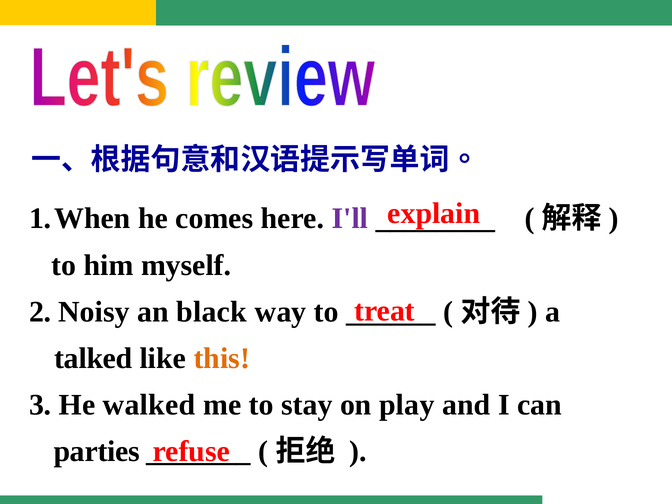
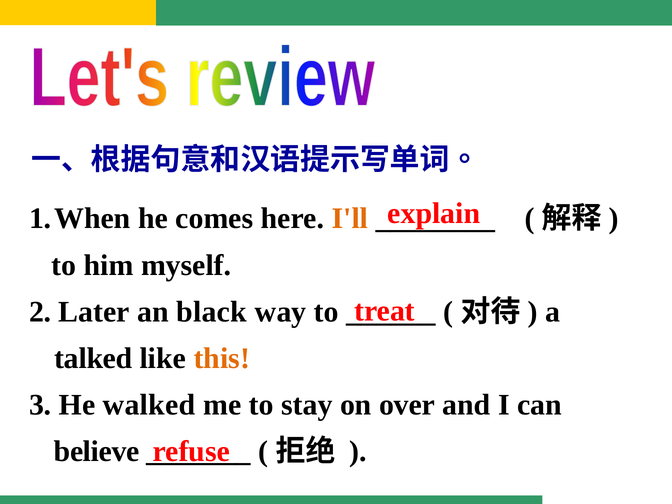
I'll colour: purple -> orange (350, 219)
Noisy: Noisy -> Later (94, 312)
play: play -> over (407, 405)
parties: parties -> believe (97, 452)
